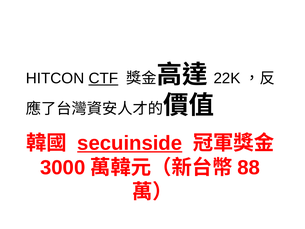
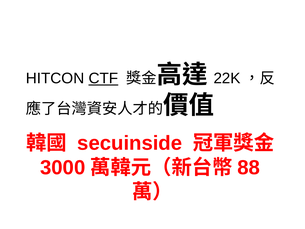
secuinside underline: present -> none (130, 143)
